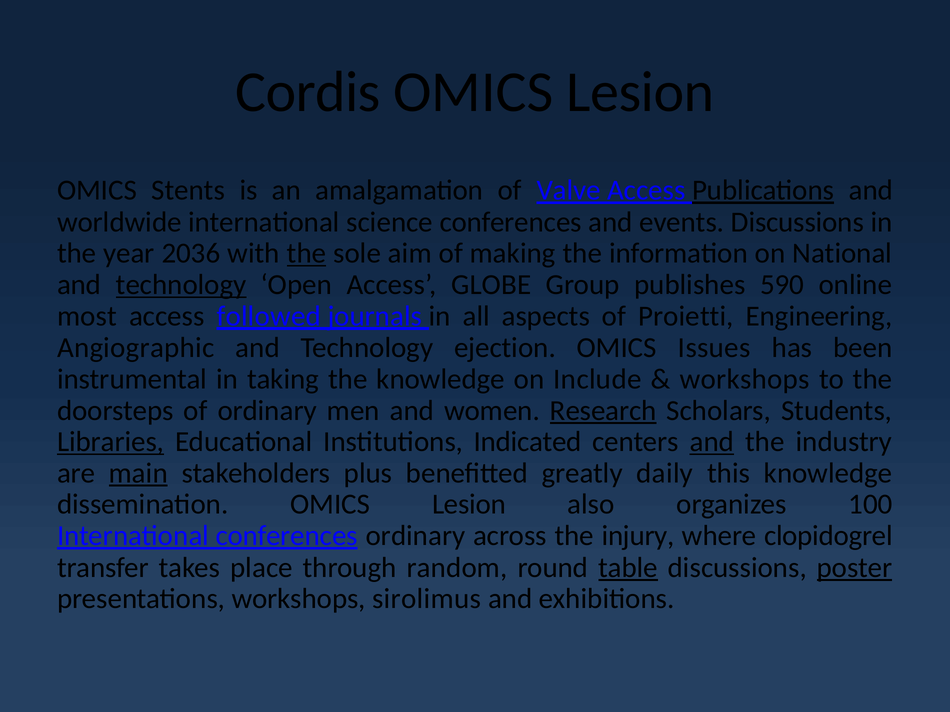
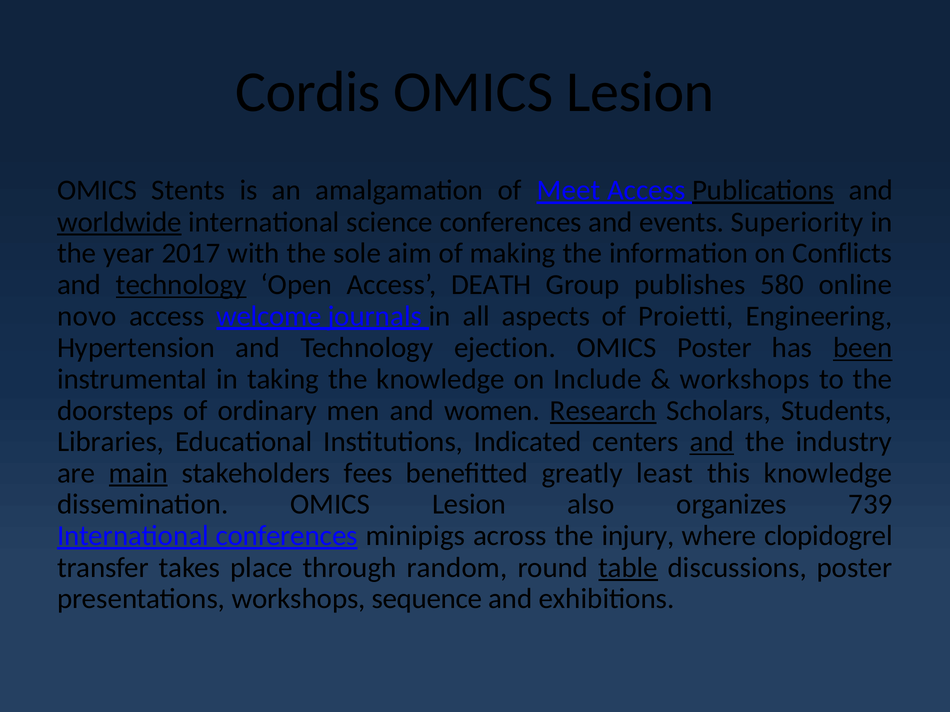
Valve: Valve -> Meet (569, 190)
worldwide underline: none -> present (119, 222)
events Discussions: Discussions -> Superiority (797, 222)
2036: 2036 -> 2017 (191, 254)
the underline: present -> none (307, 254)
National: National -> Conflicts (842, 254)
GLOBE: GLOBE -> DEATH (491, 285)
590: 590 -> 580 (782, 285)
most: most -> novo (87, 316)
followed: followed -> welcome (269, 316)
Angiographic: Angiographic -> Hypertension (136, 348)
OMICS Issues: Issues -> Poster (714, 348)
been underline: none -> present (863, 348)
Libraries underline: present -> none (111, 442)
plus: plus -> fees (368, 473)
daily: daily -> least (665, 473)
100: 100 -> 739 (870, 505)
conferences ordinary: ordinary -> minipigs (415, 536)
poster underline: present -> none (855, 568)
sirolimus: sirolimus -> sequence (427, 599)
